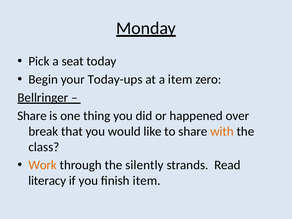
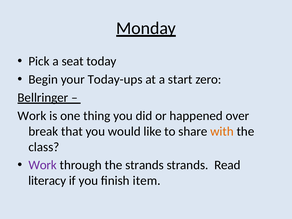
a item: item -> start (180, 79)
Share: Share -> Work (32, 116)
Work colour: orange -> purple (43, 165)
the silently: silently -> strands (145, 165)
